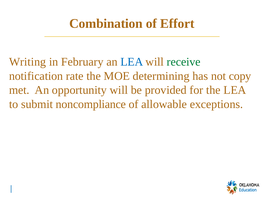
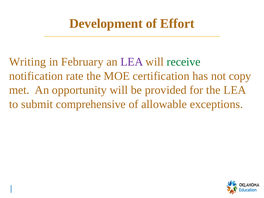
Combination: Combination -> Development (106, 24)
LEA colour: blue -> purple (132, 62)
determining: determining -> certification (161, 76)
noncompliance: noncompliance -> comprehensive (91, 104)
